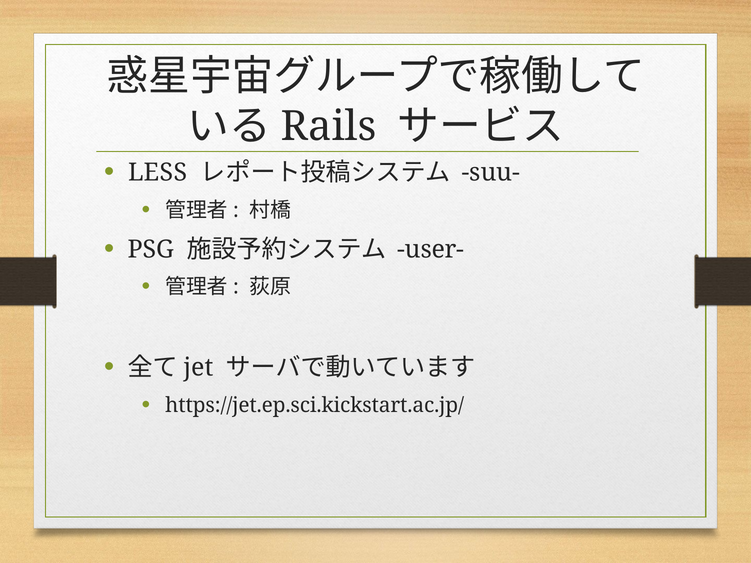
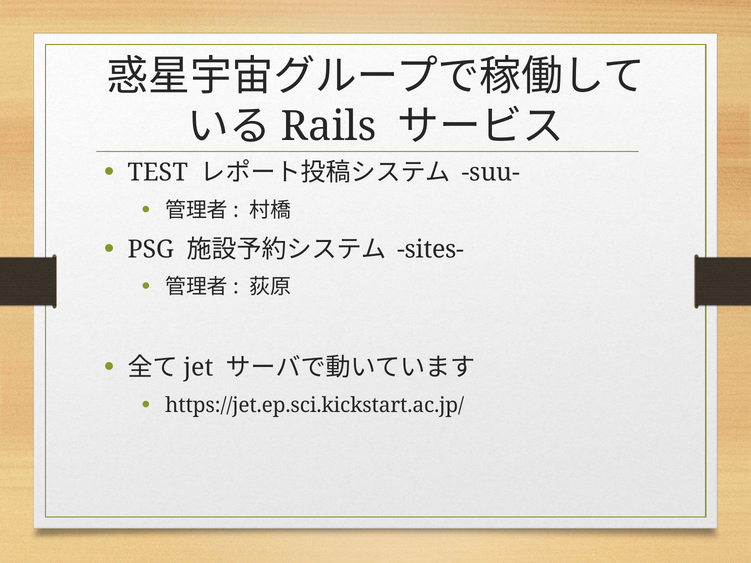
LESS: LESS -> TEST (158, 173)
user-: user- -> sites- (431, 249)
